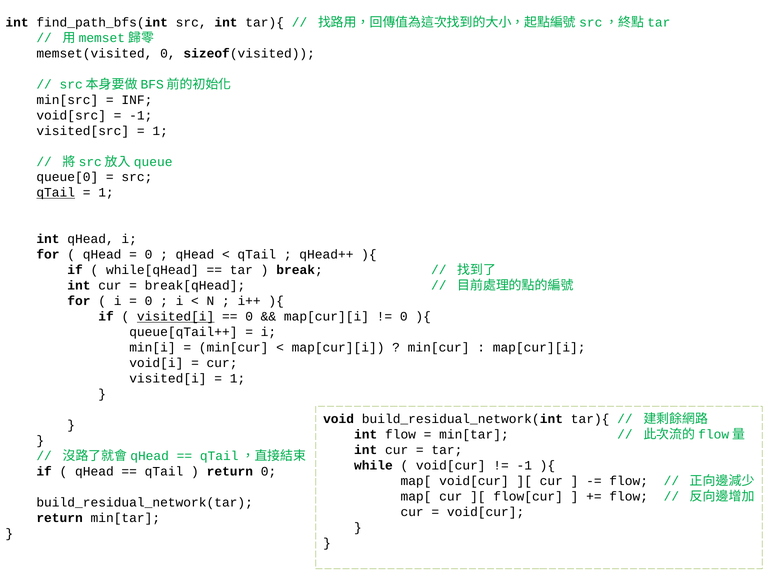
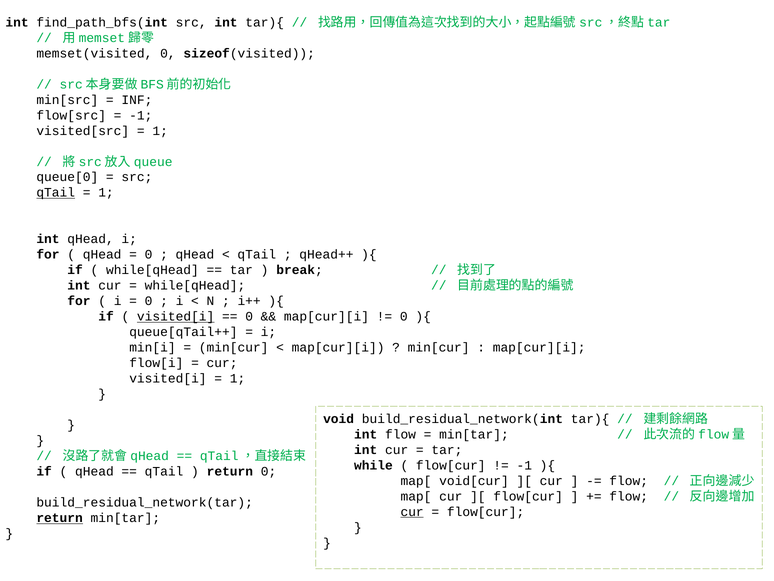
void[src: void[src -> flow[src (71, 115)
break[qHead: break[qHead -> while[qHead (195, 285)
void[i: void[i -> flow[i (156, 363)
void[cur: void[cur -> flow[cur (451, 465)
cur underline: none -> present (412, 511)
void[cur: void[cur -> flow[cur (486, 511)
return underline: none -> present (60, 518)
